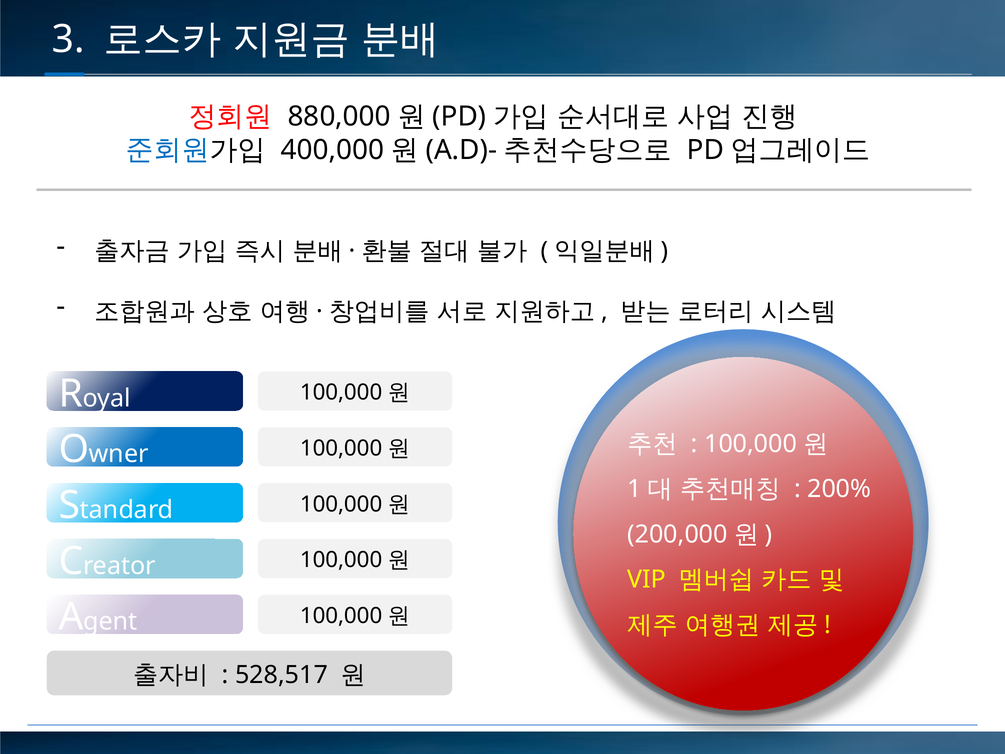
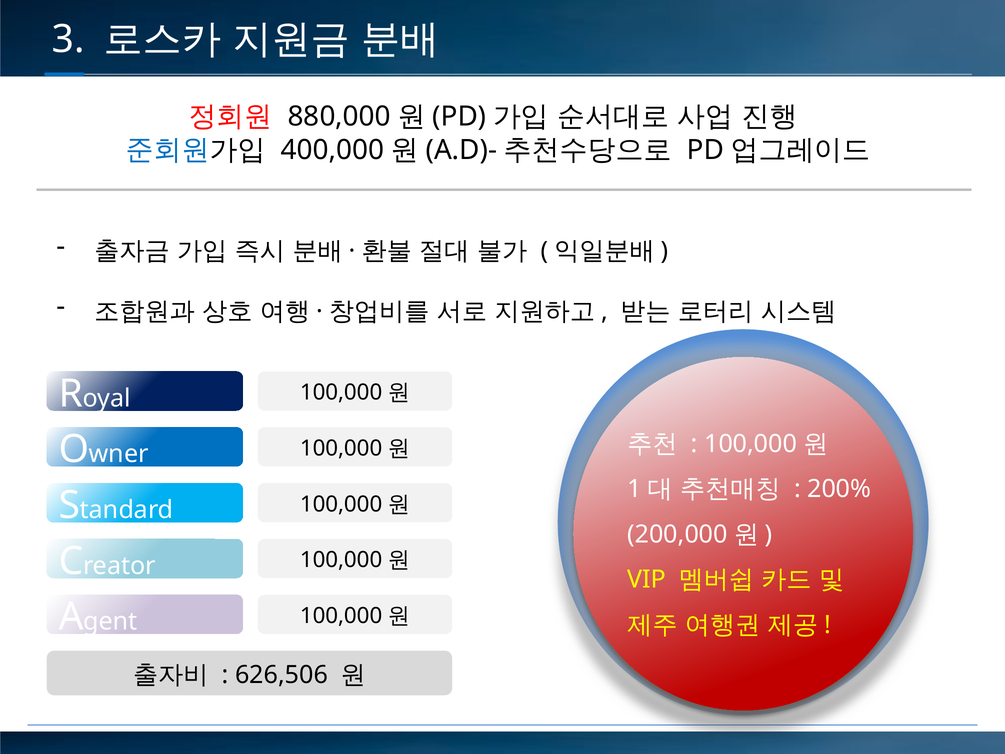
528,517: 528,517 -> 626,506 (281, 675)
